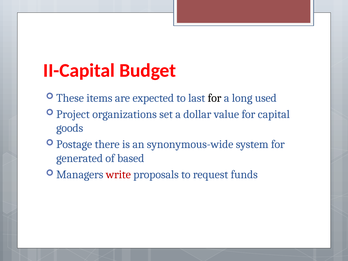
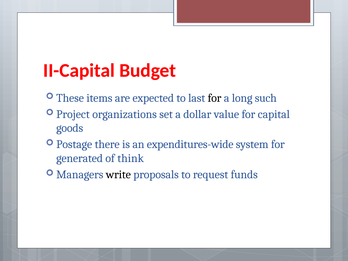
used: used -> such (266, 98)
synonymous-wide: synonymous-wide -> expenditures-wide (190, 144)
based: based -> think (131, 158)
write colour: red -> black (118, 174)
